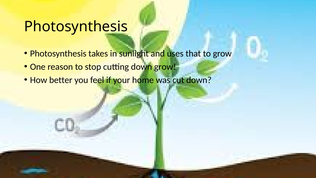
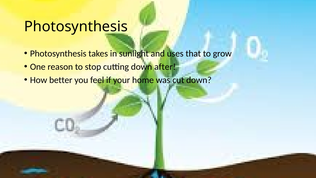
down grow: grow -> after (165, 67)
